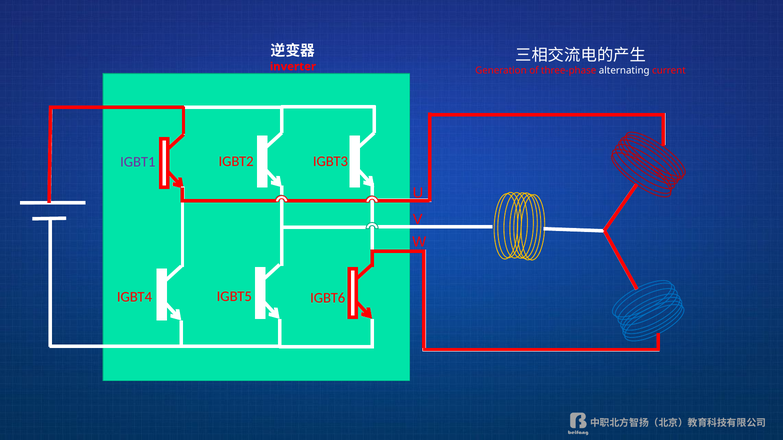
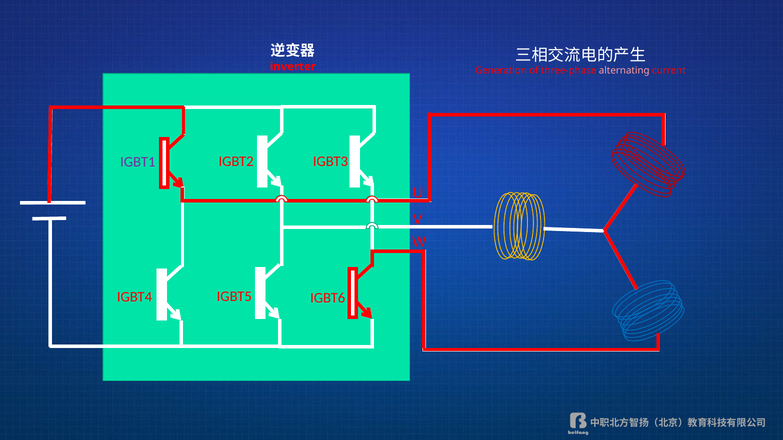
alternating colour: white -> pink (624, 71)
